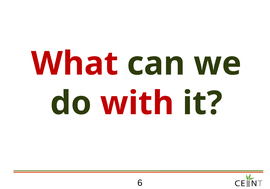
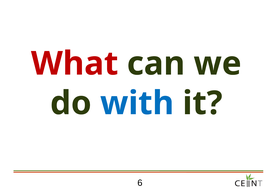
with colour: red -> blue (137, 103)
